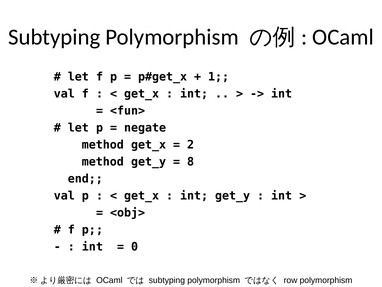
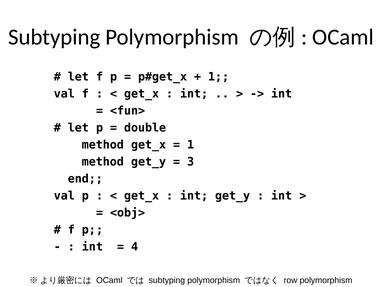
negate: negate -> double (145, 128)
2: 2 -> 1 (191, 144)
8: 8 -> 3 (191, 161)
0: 0 -> 4 (135, 246)
